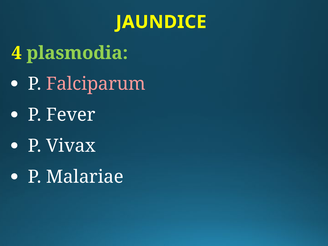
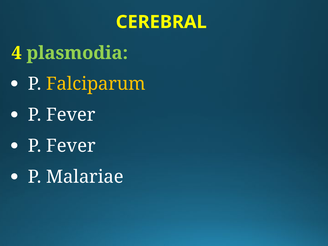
JAUNDICE: JAUNDICE -> CEREBRAL (161, 22)
Falciparum colour: pink -> yellow (96, 84)
Vivax: Vivax -> Fever (71, 146)
